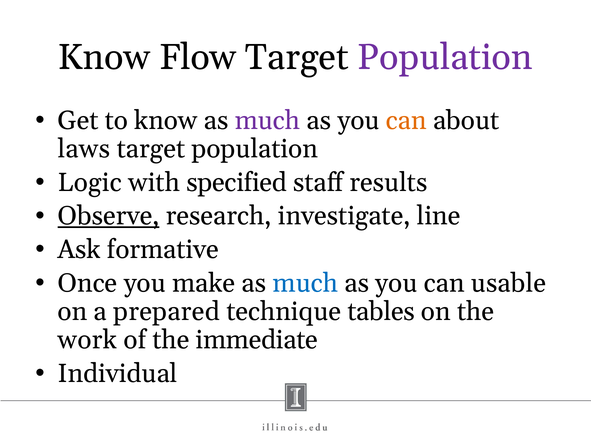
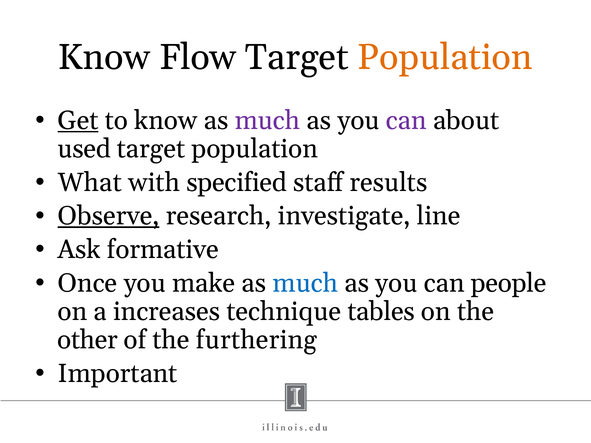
Population colour: purple -> orange (445, 57)
Get underline: none -> present (78, 120)
can colour: orange -> purple (406, 120)
laws: laws -> used (84, 149)
Logic: Logic -> What (90, 182)
usable: usable -> people (509, 283)
prepared: prepared -> increases (167, 312)
work: work -> other (88, 340)
immediate: immediate -> furthering (256, 340)
Individual: Individual -> Important (117, 374)
